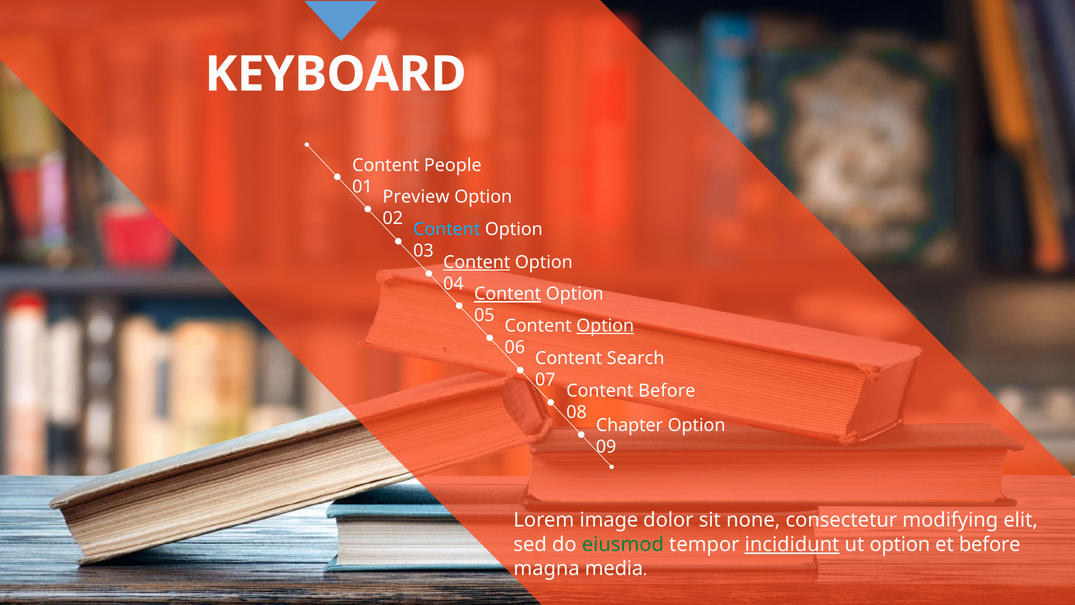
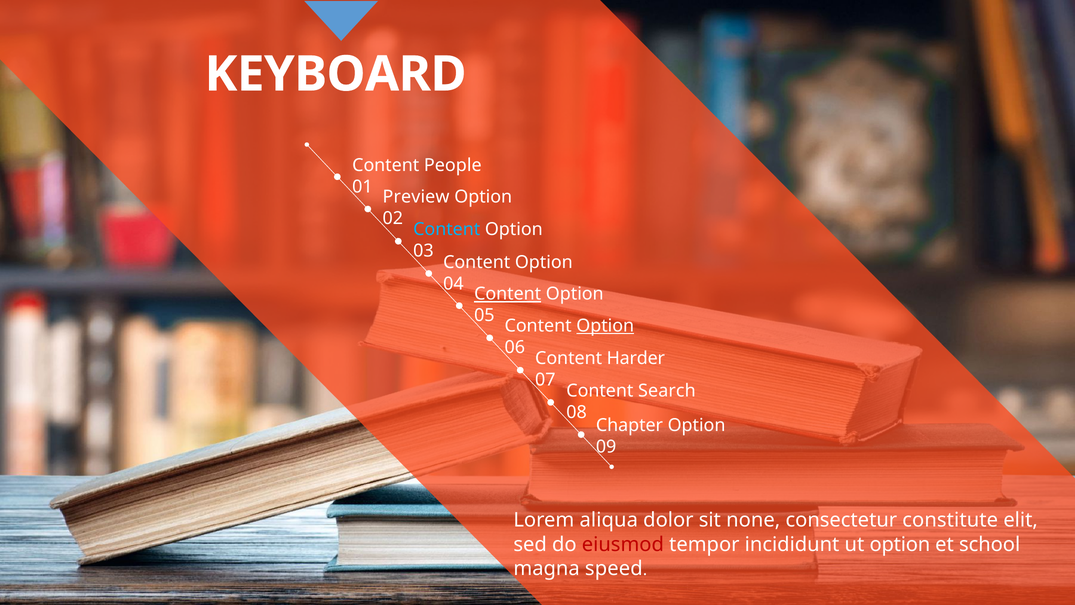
Content underline: present -> none (477, 262)
Search: Search -> Harder (636, 358)
Content Before: Before -> Search (667, 390)
image: image -> aliqua (609, 520)
modifying: modifying -> constitute (950, 520)
eiusmod colour: green -> red (623, 544)
incididunt underline: present -> none (792, 544)
et before: before -> school (990, 544)
media: media -> speed (614, 568)
